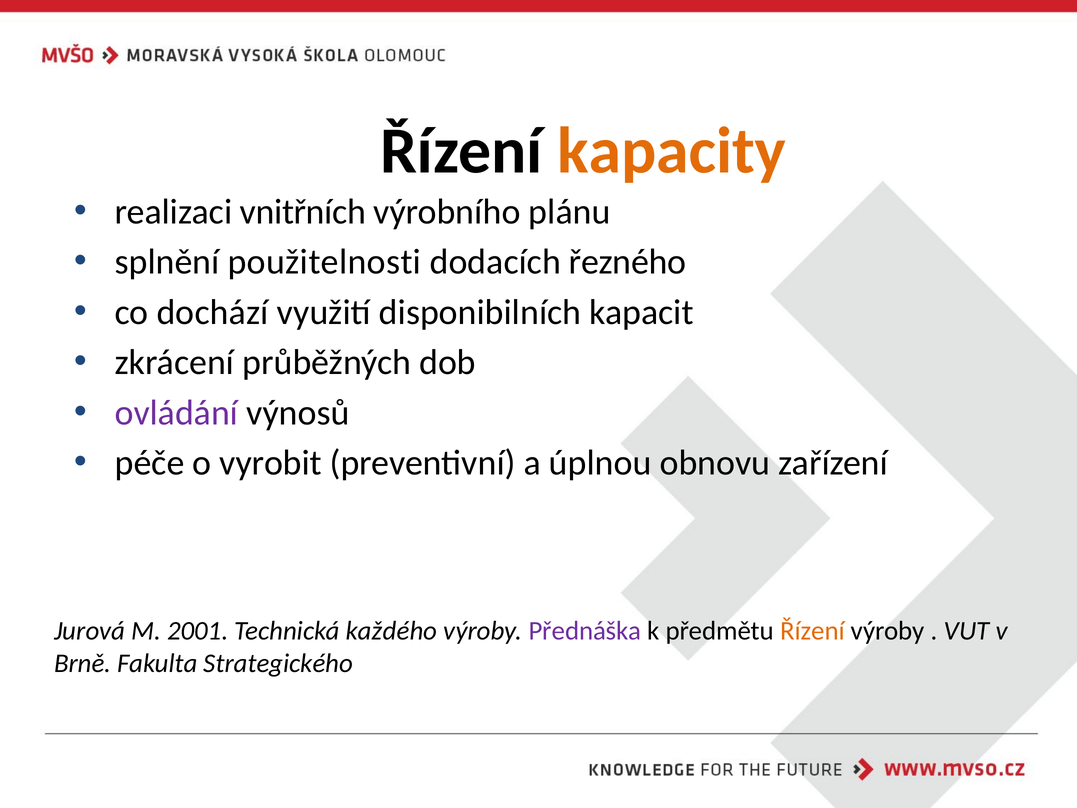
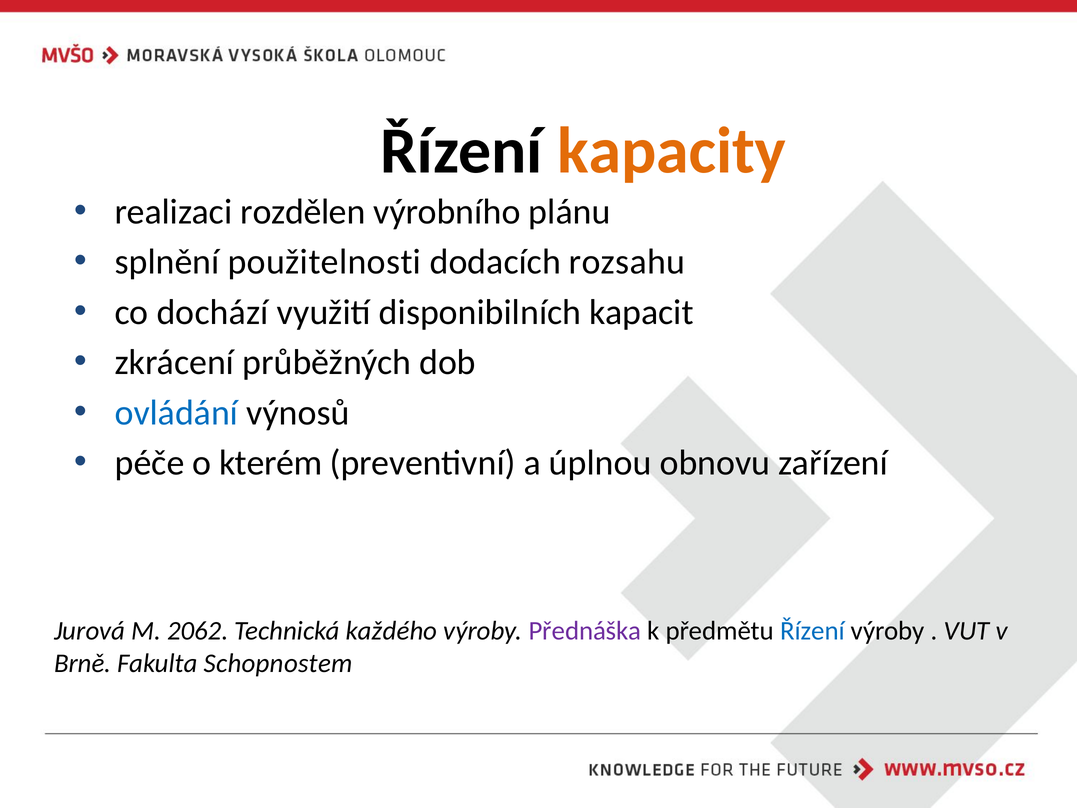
vnitřních: vnitřních -> rozdělen (303, 212)
řezného: řezného -> rozsahu (627, 262)
ovládání colour: purple -> blue (176, 413)
vyrobit: vyrobit -> kterém (271, 463)
2001: 2001 -> 2062 (198, 631)
Řízení colour: orange -> blue (812, 631)
Strategického: Strategického -> Schopnostem (278, 663)
